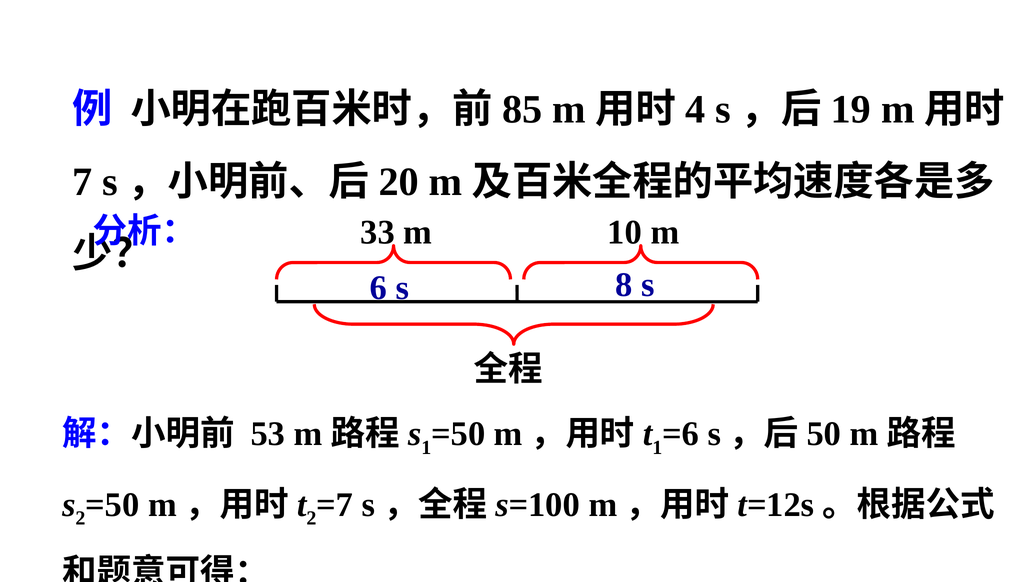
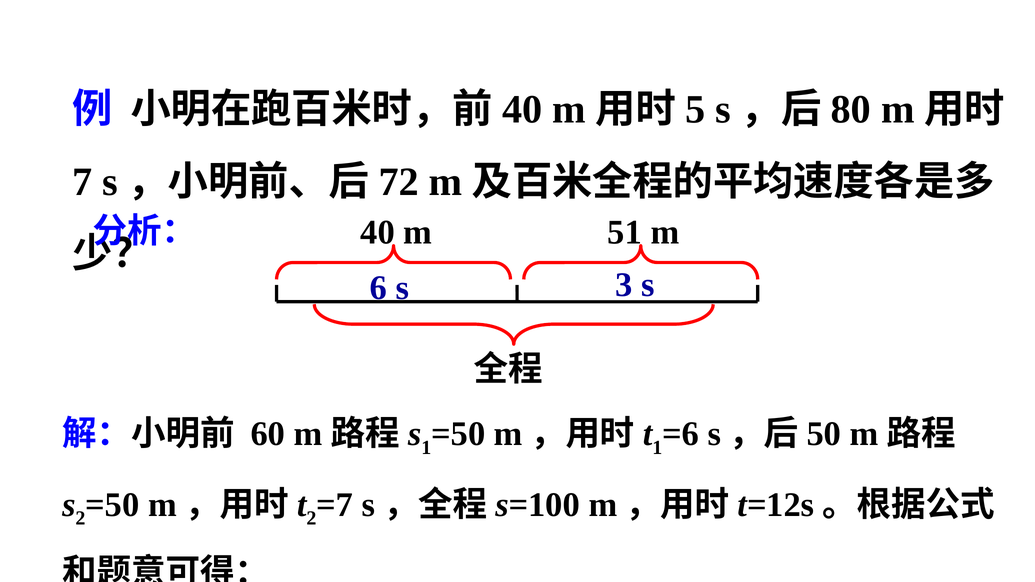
85: 85 -> 40 (522, 109)
4: 4 -> 5 (696, 109)
19: 19 -> 80 (851, 109)
20: 20 -> 72 (399, 182)
33: 33 -> 40 (378, 233)
10: 10 -> 51 (625, 233)
8: 8 -> 3 (624, 285)
53: 53 -> 60 (268, 434)
